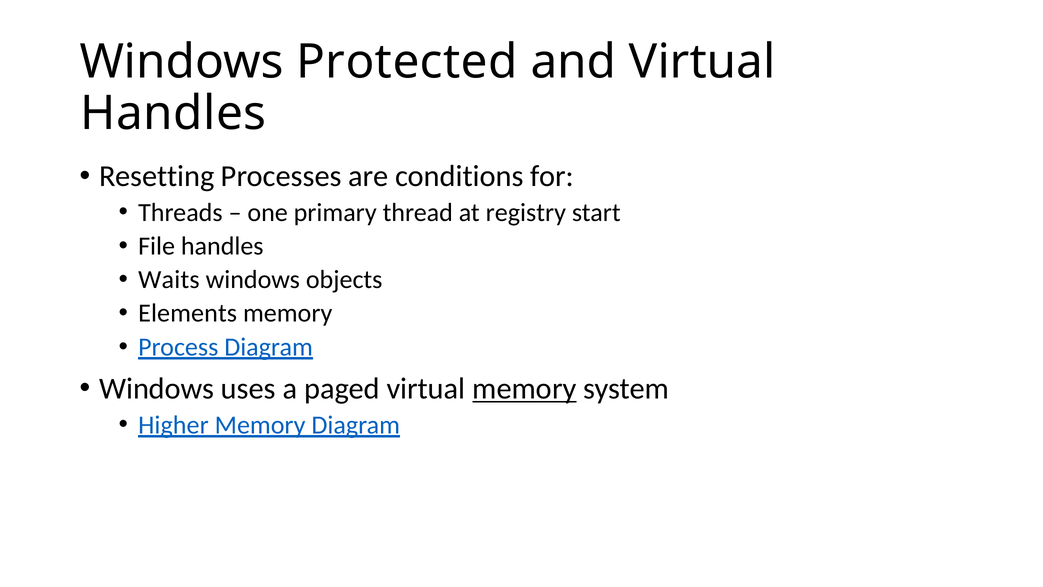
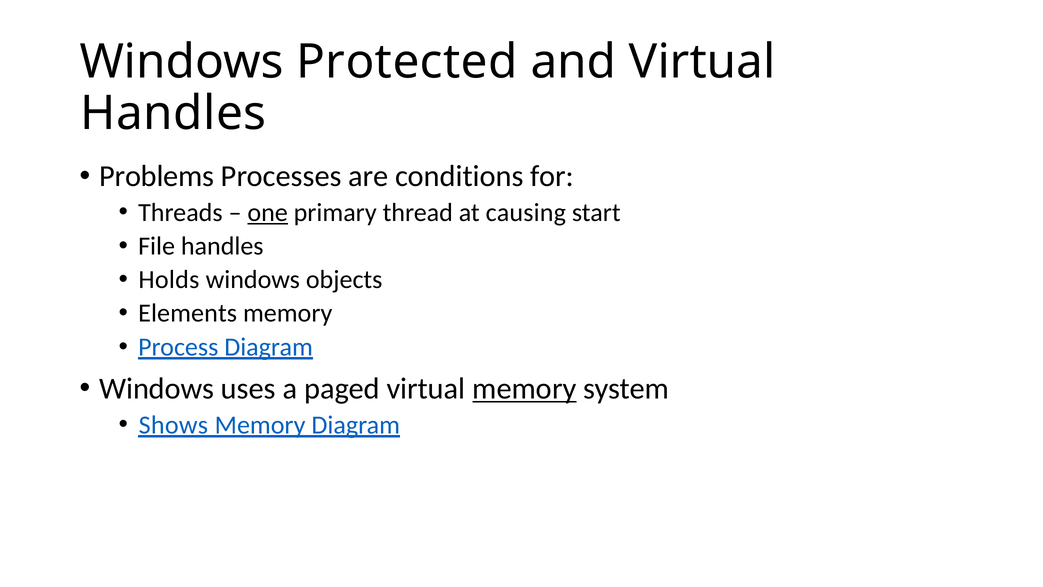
Resetting: Resetting -> Problems (157, 176)
one underline: none -> present (268, 212)
registry: registry -> causing (526, 212)
Waits: Waits -> Holds (169, 279)
Higher: Higher -> Shows (173, 425)
